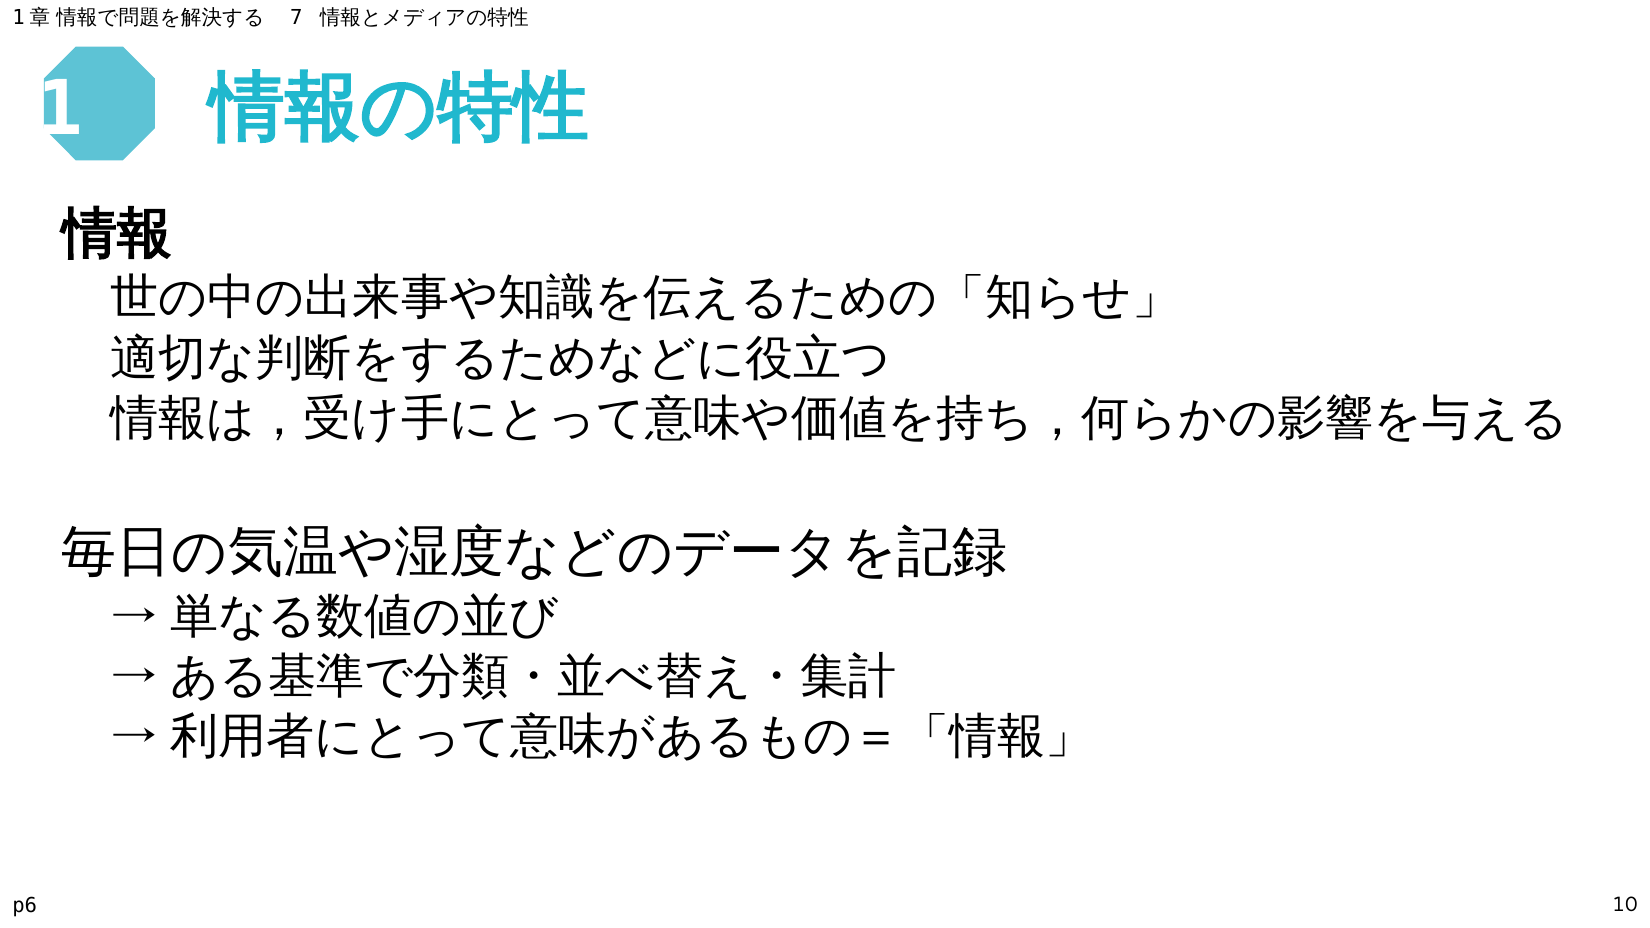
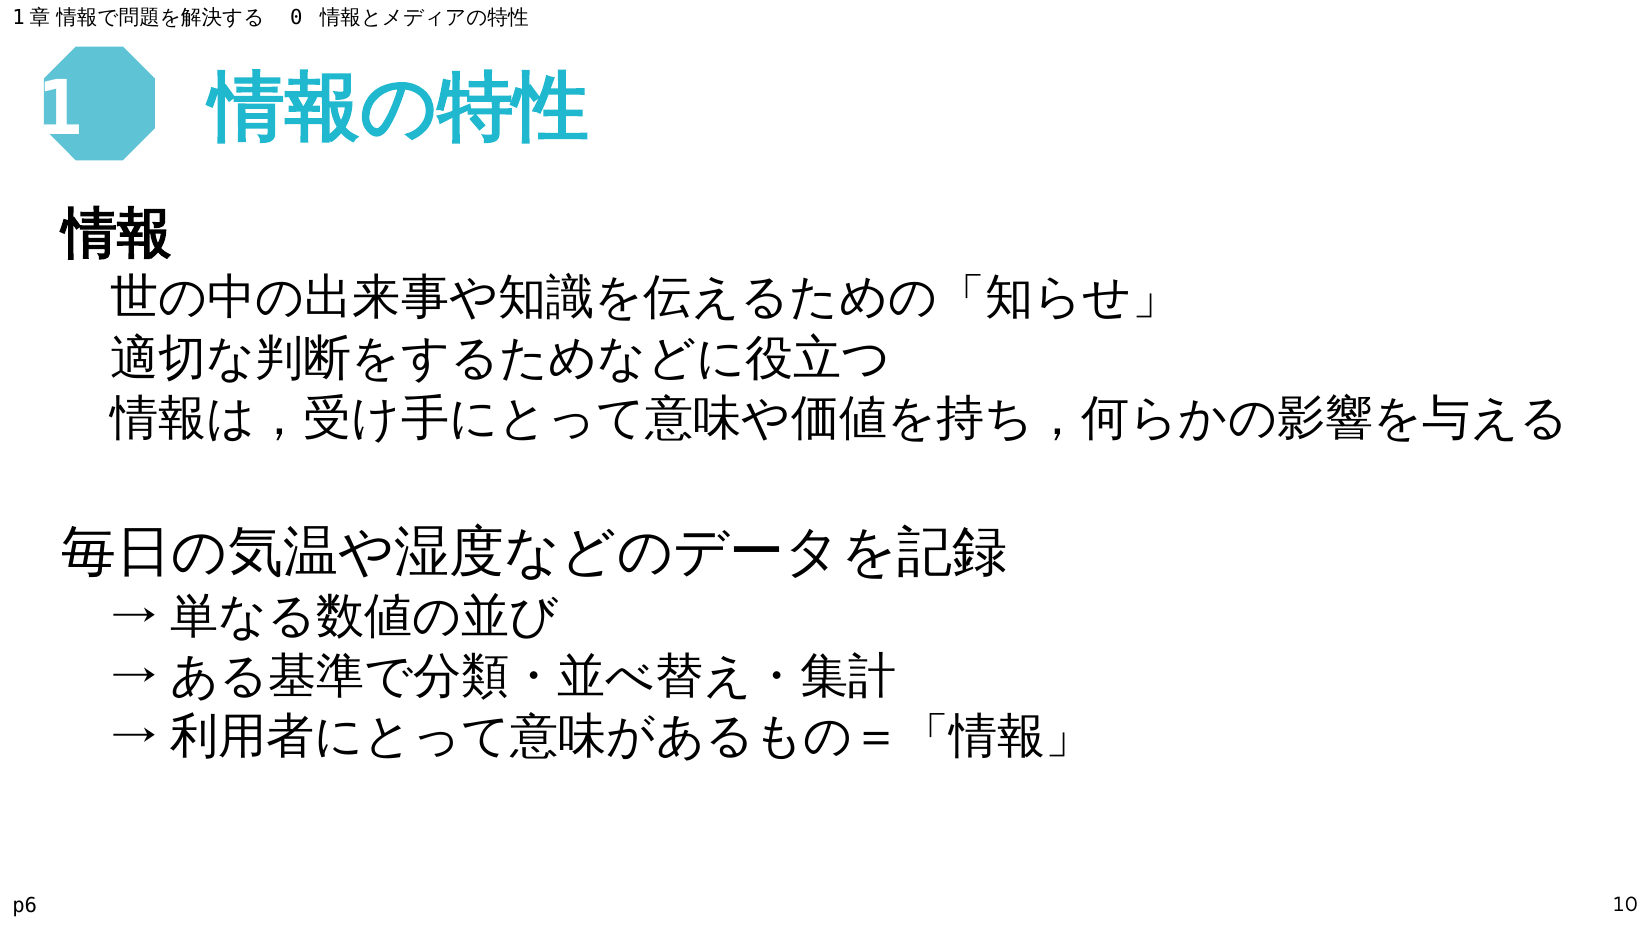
7: 7 -> 0 (296, 17)
